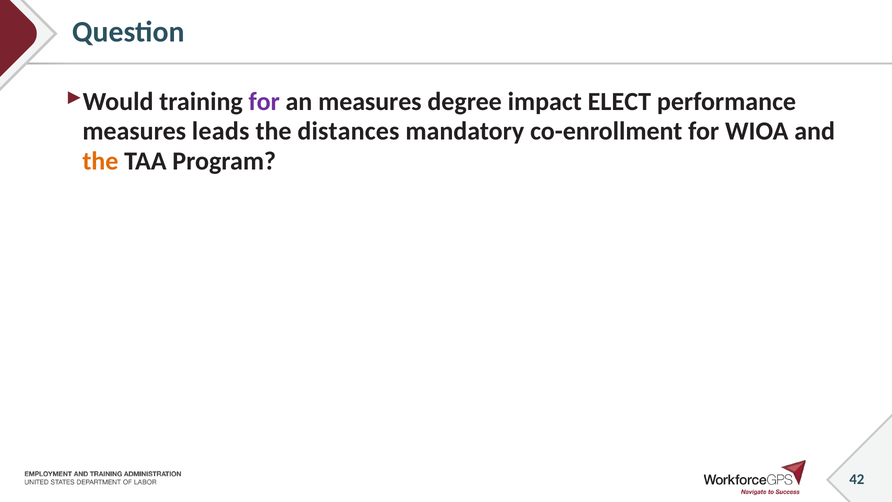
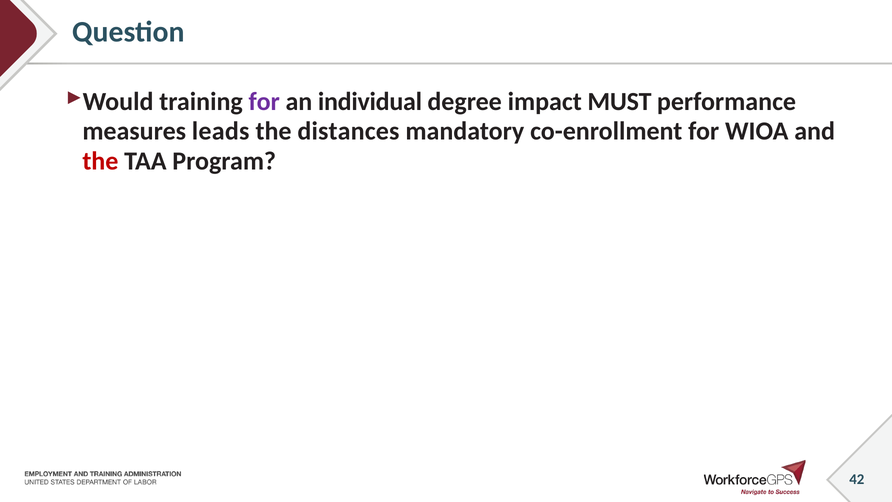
an measures: measures -> individual (370, 102)
ELECT: ELECT -> MUST (620, 102)
the colour: orange -> red (100, 161)
